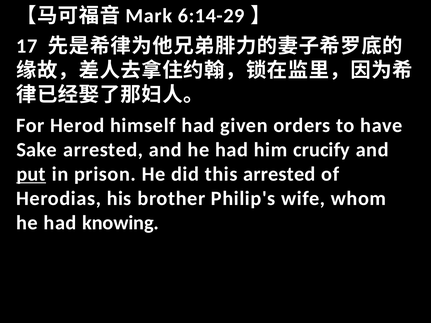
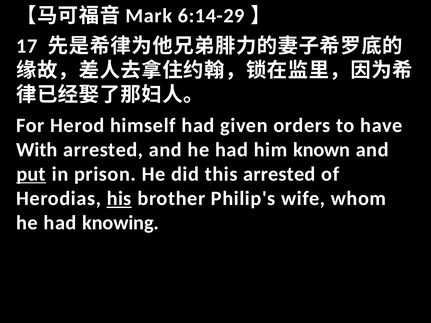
Sake: Sake -> With (37, 150)
crucify: crucify -> known (322, 150)
his underline: none -> present (119, 199)
